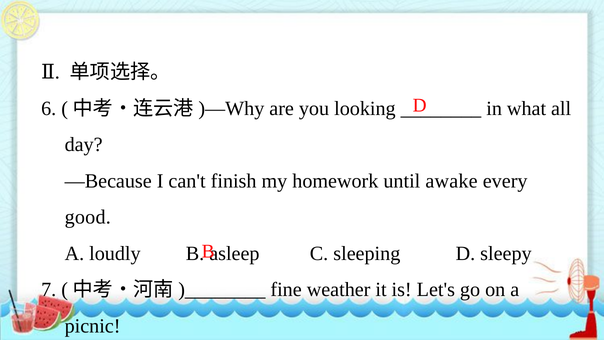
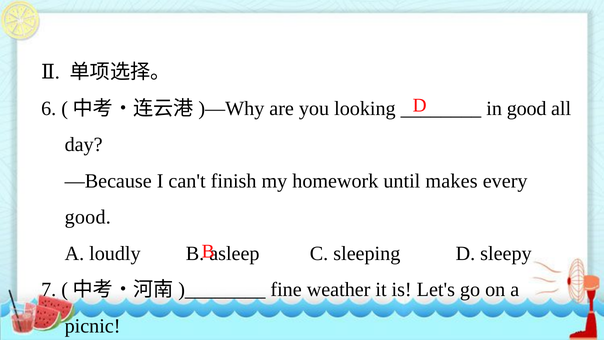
in what: what -> good (527, 108)
awake: awake -> makes (452, 181)
